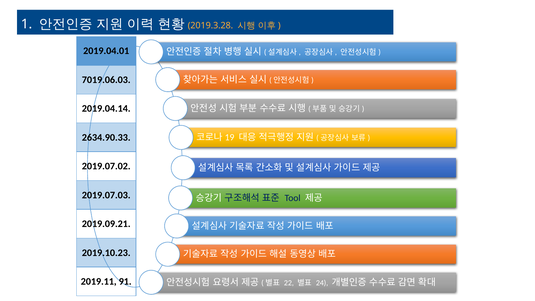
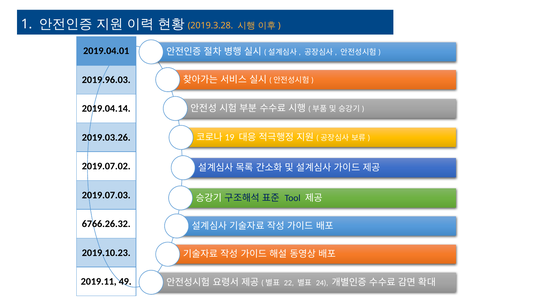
7019.06.03: 7019.06.03 -> 2019.96.03 (106, 80)
2634.90.33: 2634.90.33 -> 2019.03.26 (106, 137)
2019.09.21: 2019.09.21 -> 6766.26.32 (106, 224)
91: 91 -> 49 (125, 281)
